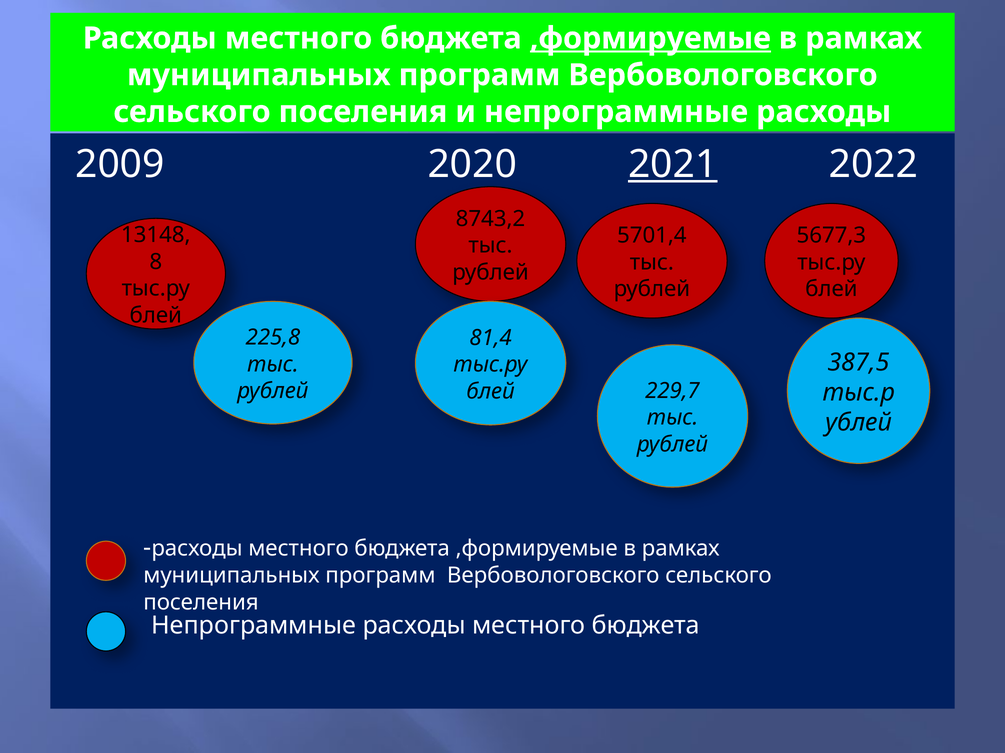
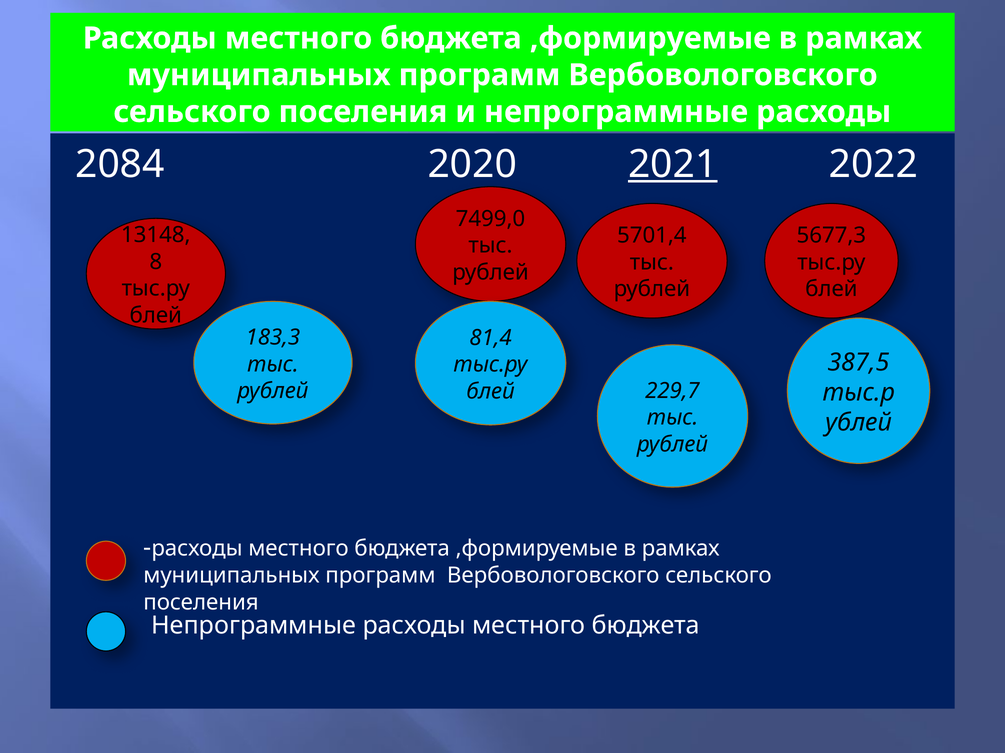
,формируемые underline: present -> none (650, 38)
2009: 2009 -> 2084 (120, 165)
8743,2: 8743,2 -> 7499,0 (490, 219)
225,8: 225,8 -> 183,3 (273, 338)
